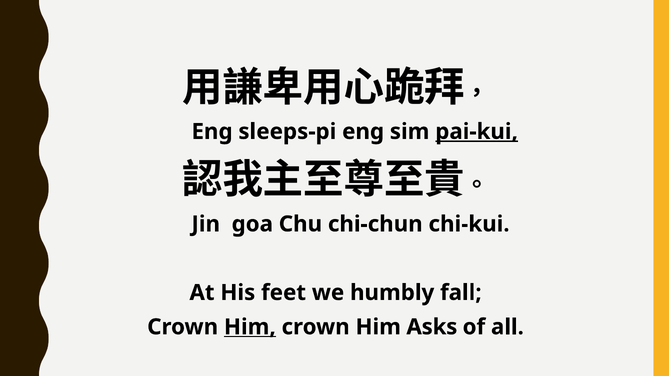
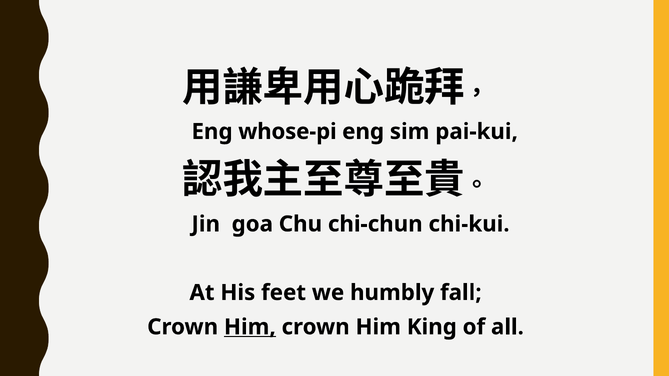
sleeps-pi: sleeps-pi -> whose-pi (287, 132)
pai-kui underline: present -> none (477, 132)
Asks: Asks -> King (432, 327)
